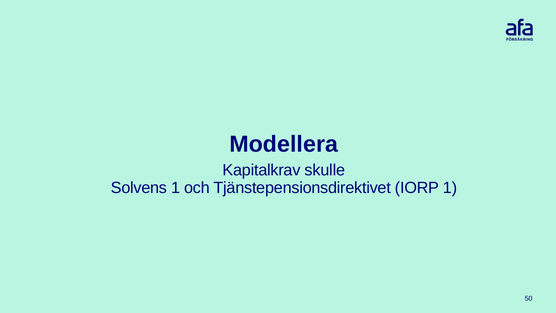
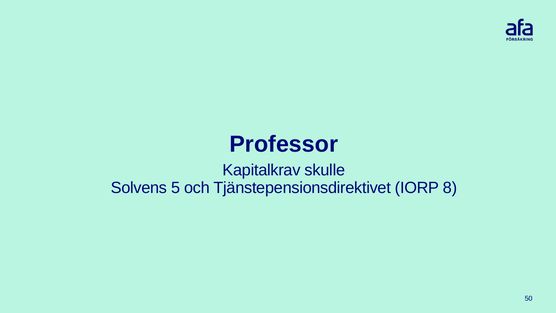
Modellera: Modellera -> Professor (284, 144)
Solvens 1: 1 -> 5 (176, 188)
IORP 1: 1 -> 8 (450, 188)
